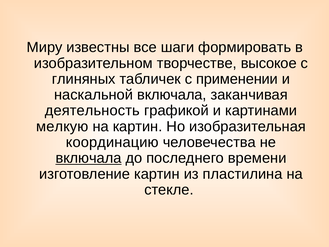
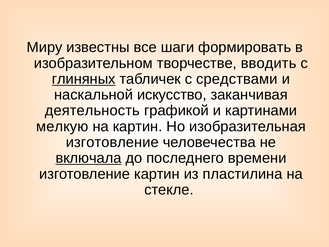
высокое: высокое -> вводить (269, 63)
глиняных underline: none -> present (84, 79)
применении: применении -> средствами (237, 79)
наскальной включала: включала -> искусство (172, 95)
координацию: координацию -> изготовление (112, 142)
